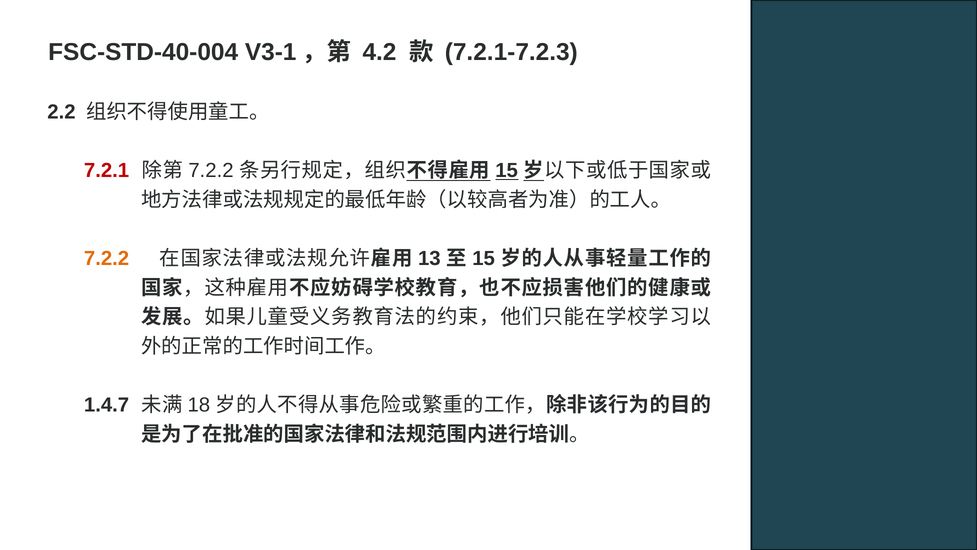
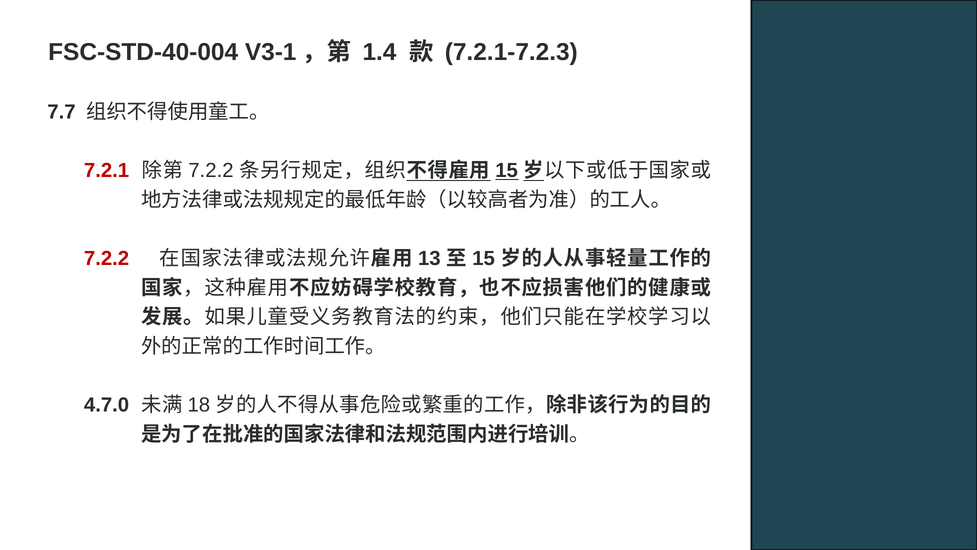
4.2: 4.2 -> 1.4 (380, 52)
2.2: 2.2 -> 7.7 (61, 112)
7.2.2 colour: orange -> red (107, 258)
1.4.7: 1.4.7 -> 4.7.0 (107, 405)
